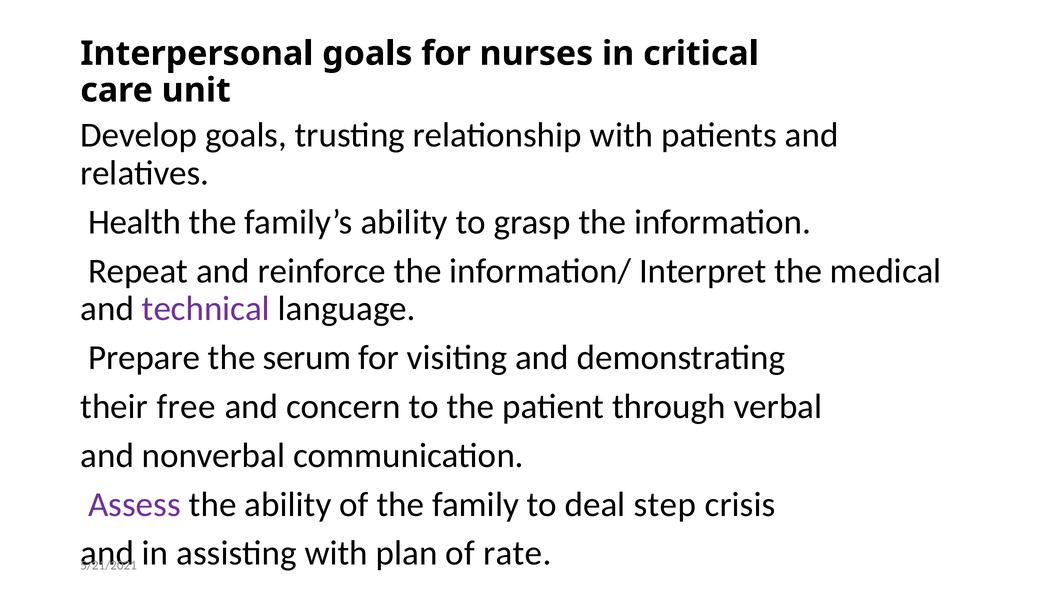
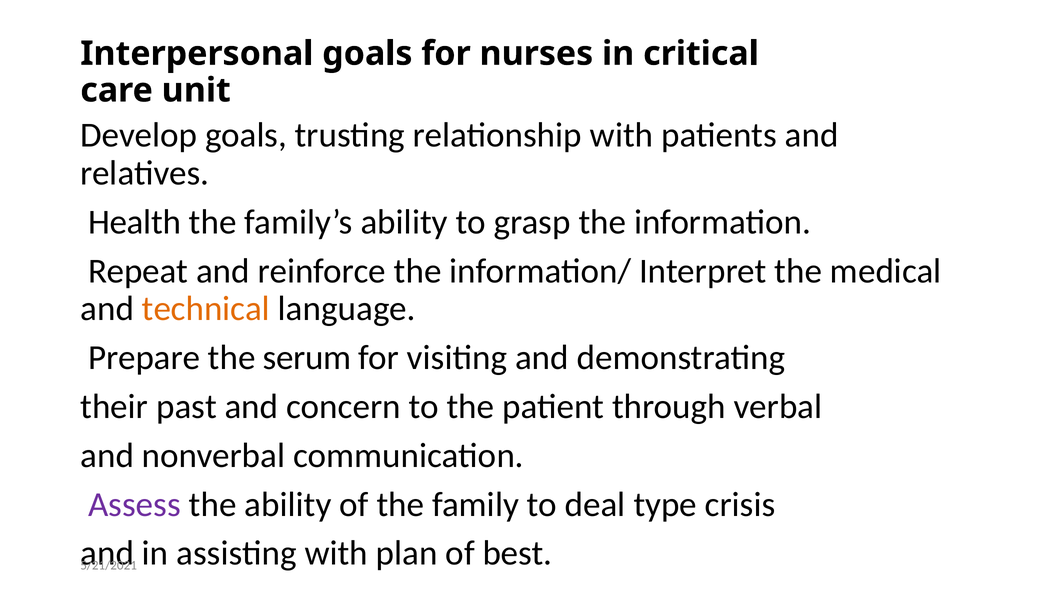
technical colour: purple -> orange (206, 309)
free: free -> past (186, 407)
step: step -> type (665, 505)
rate: rate -> best (518, 554)
